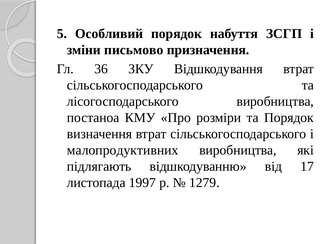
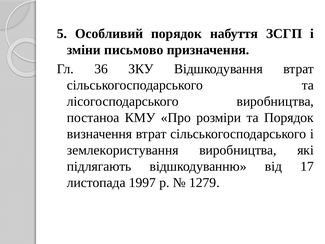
малопродуктивних: малопродуктивних -> землекористування (123, 150)
